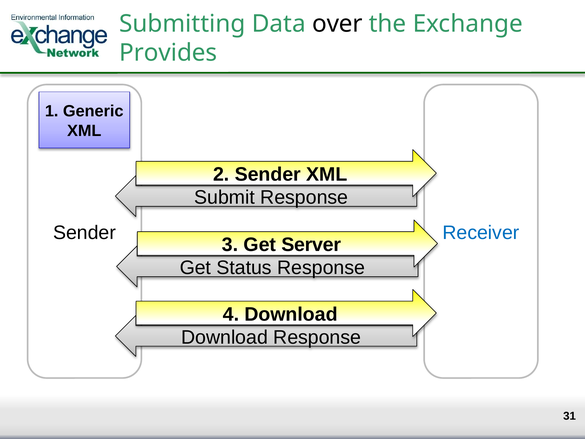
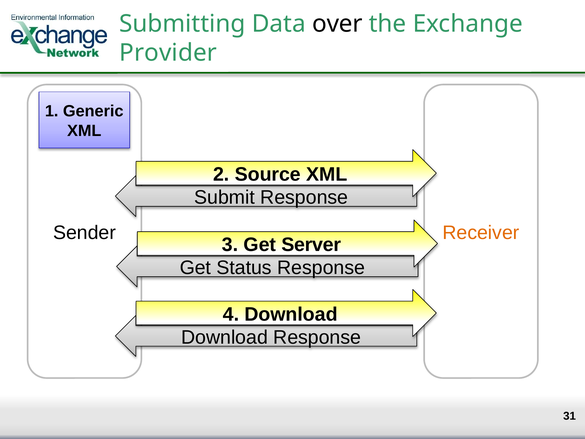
Provides: Provides -> Provider (168, 53)
2 Sender: Sender -> Source (268, 174)
Receiver colour: blue -> orange (481, 233)
